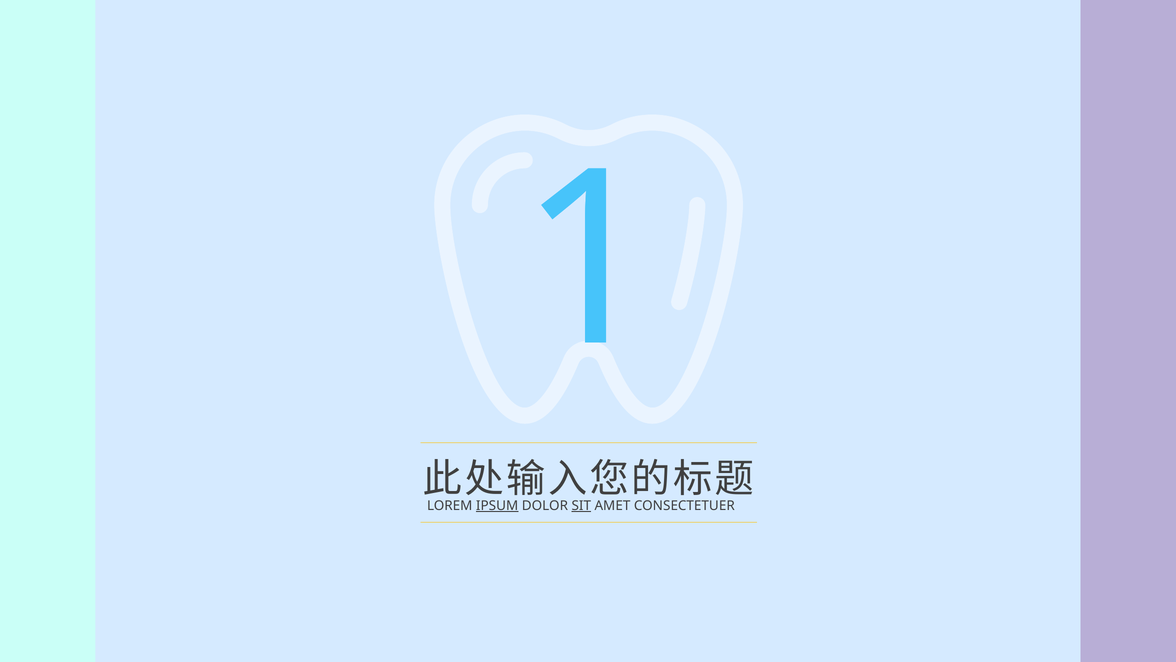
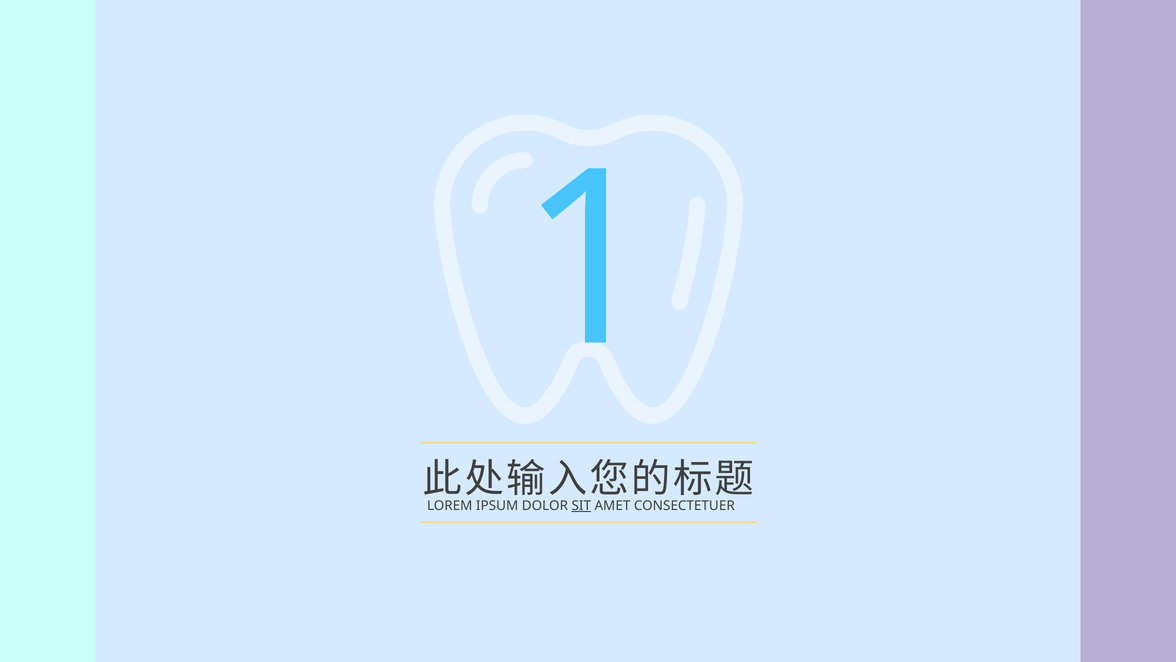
IPSUM underline: present -> none (497, 505)
